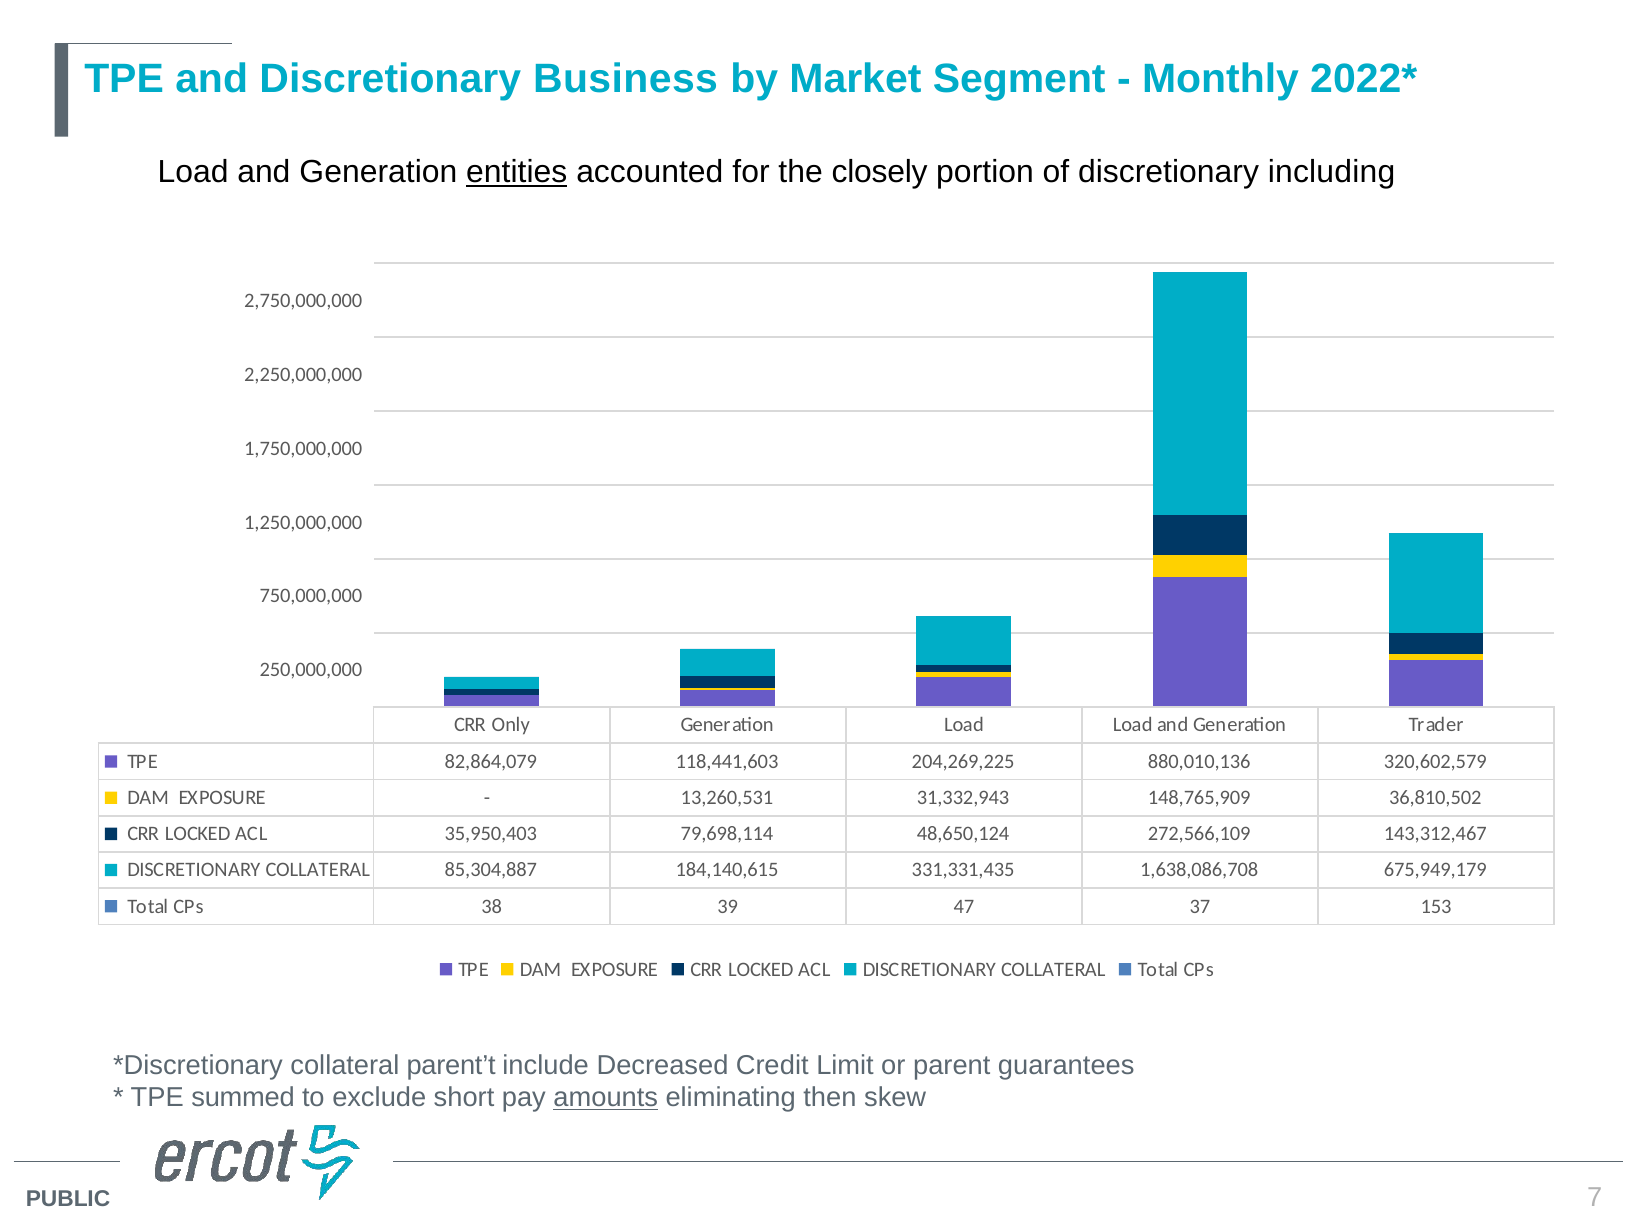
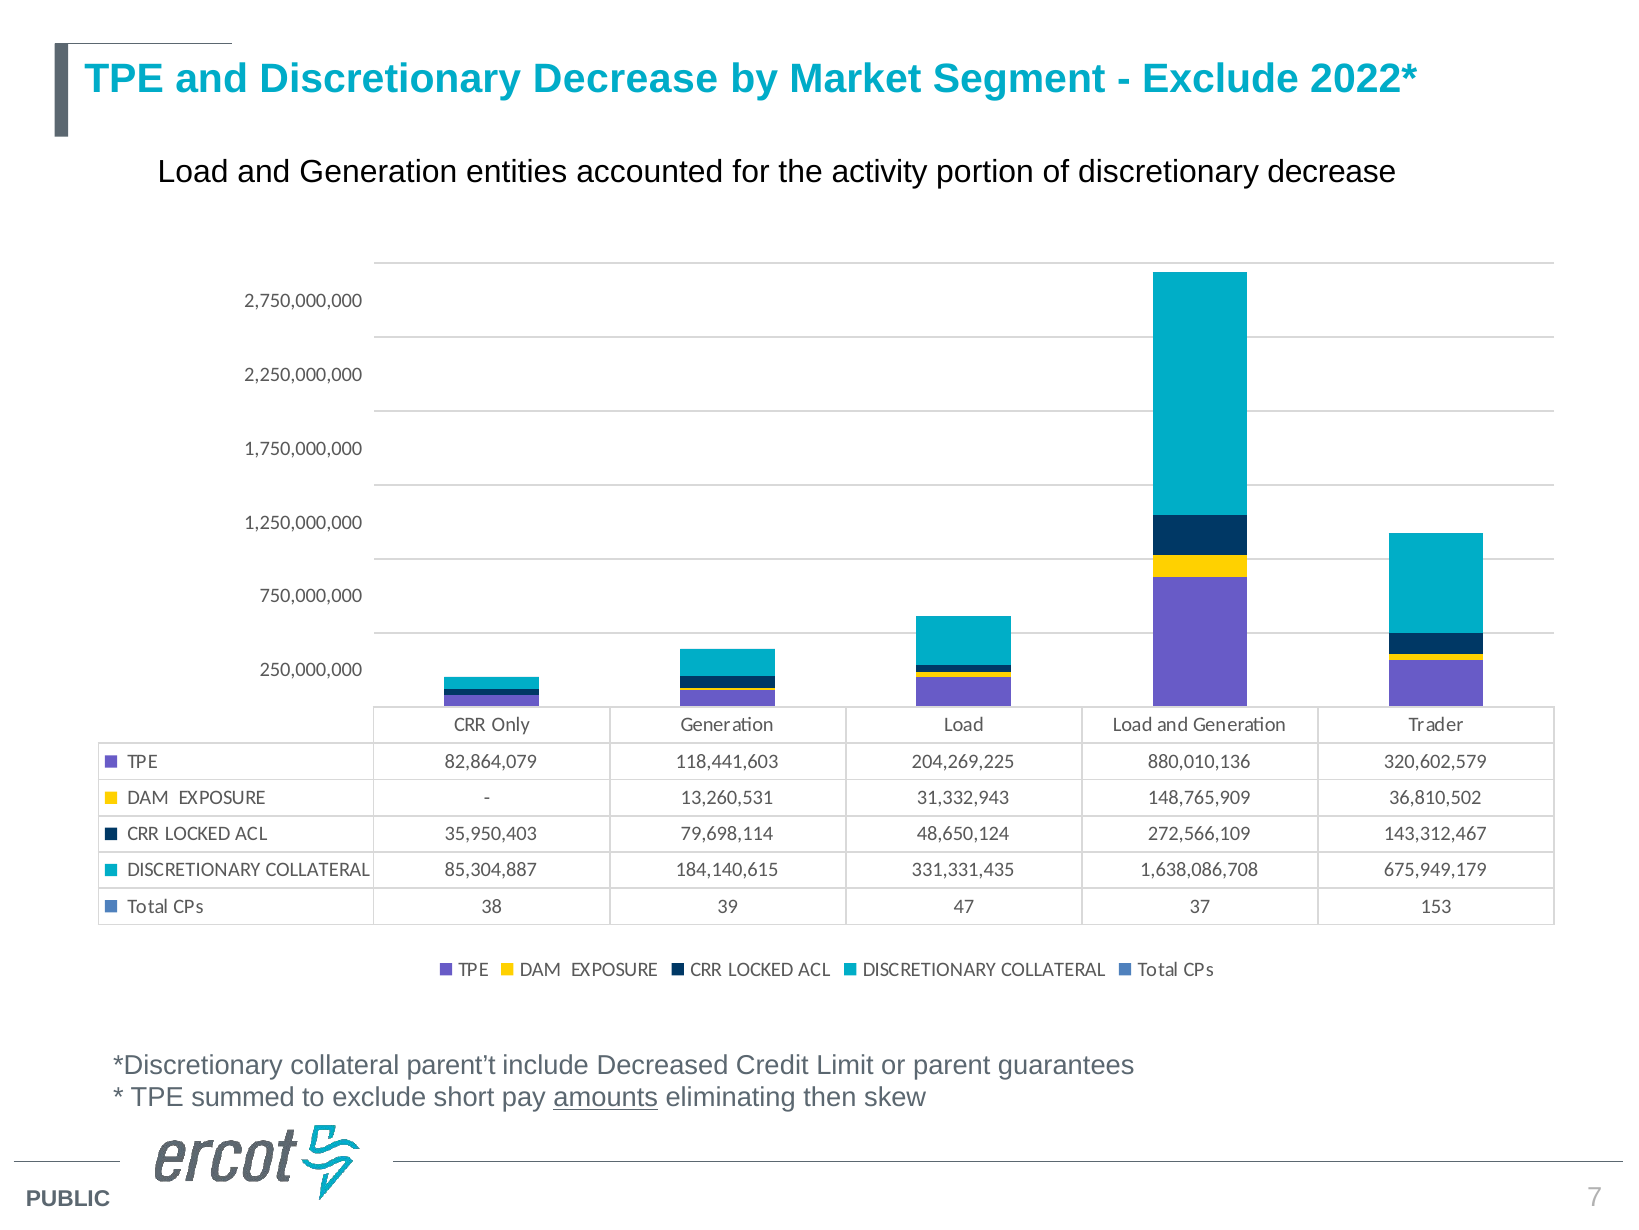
and Discretionary Business: Business -> Decrease (626, 79)
Monthly: Monthly -> Exclude (1220, 79)
entities underline: present -> none (517, 172)
closely: closely -> activity (880, 172)
of discretionary including: including -> decrease (1332, 172)
